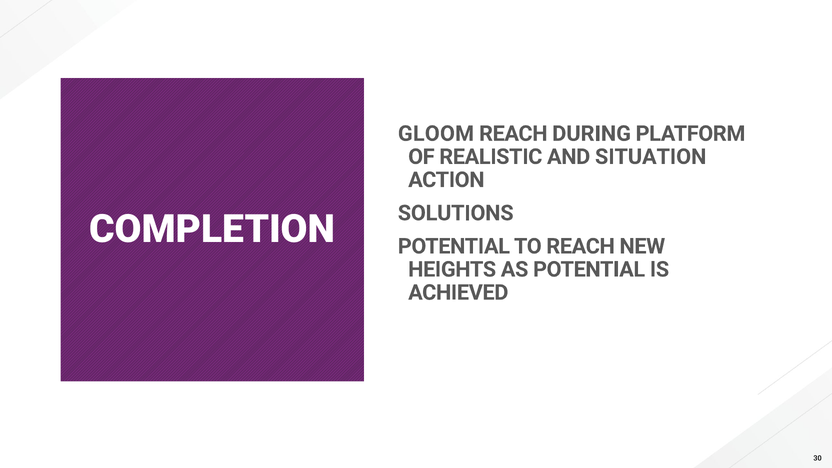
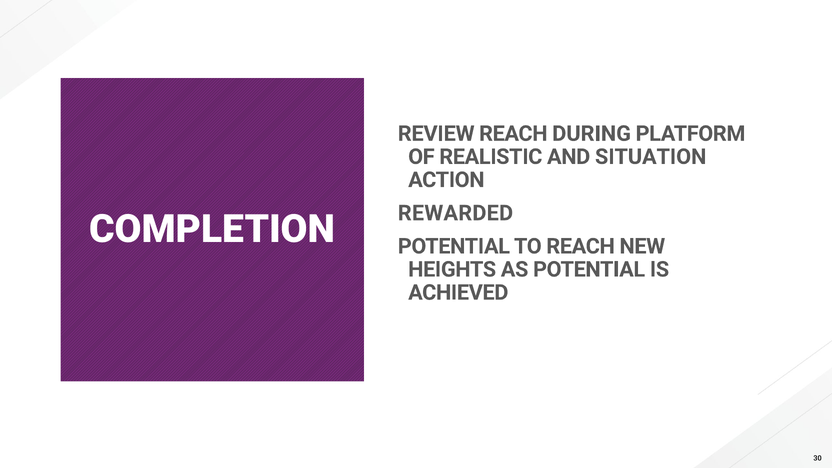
GLOOM: GLOOM -> REVIEW (436, 134)
SOLUTIONS: SOLUTIONS -> REWARDED (455, 213)
